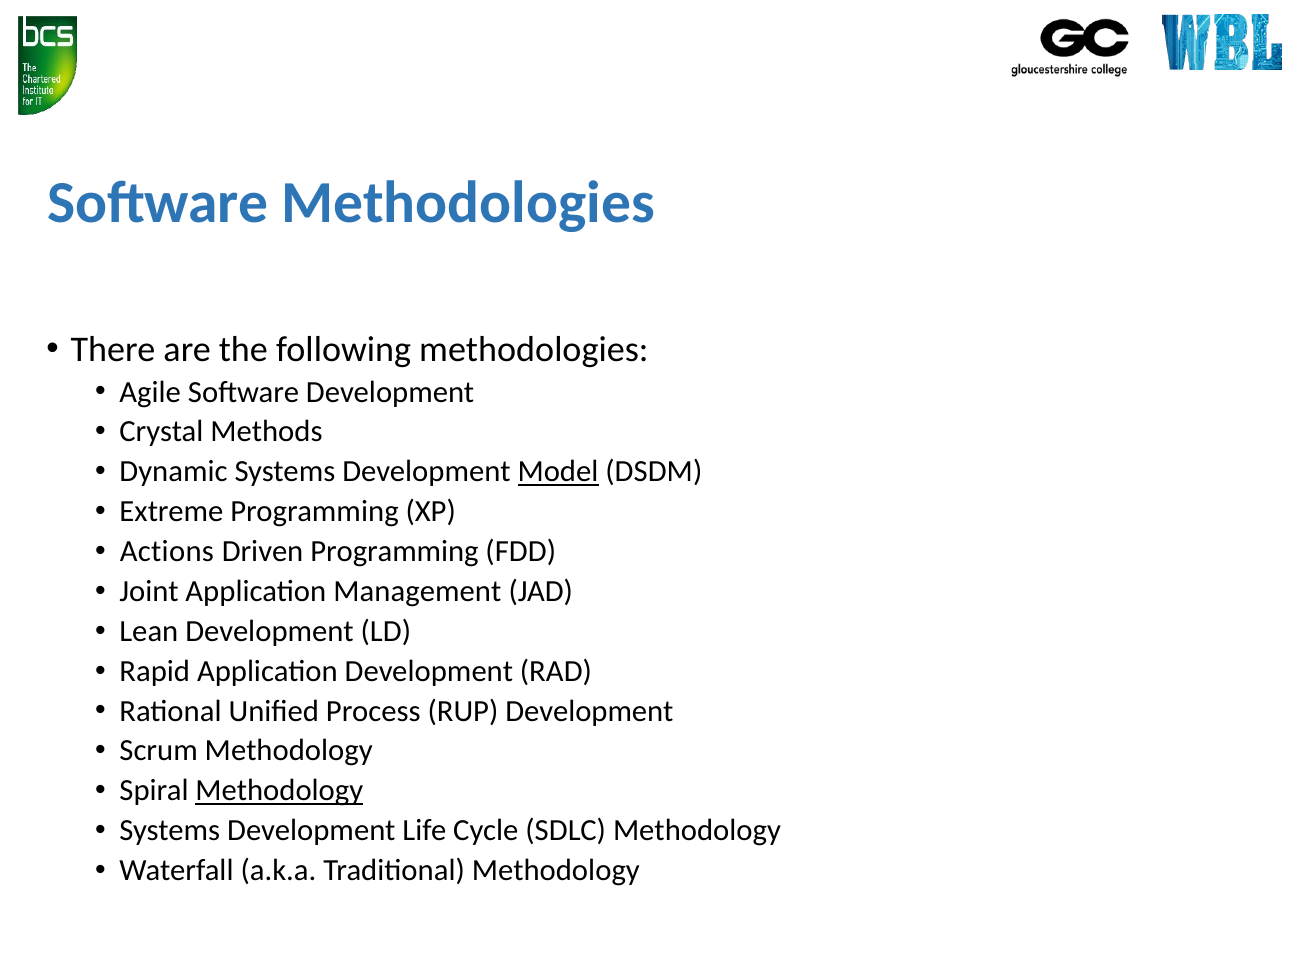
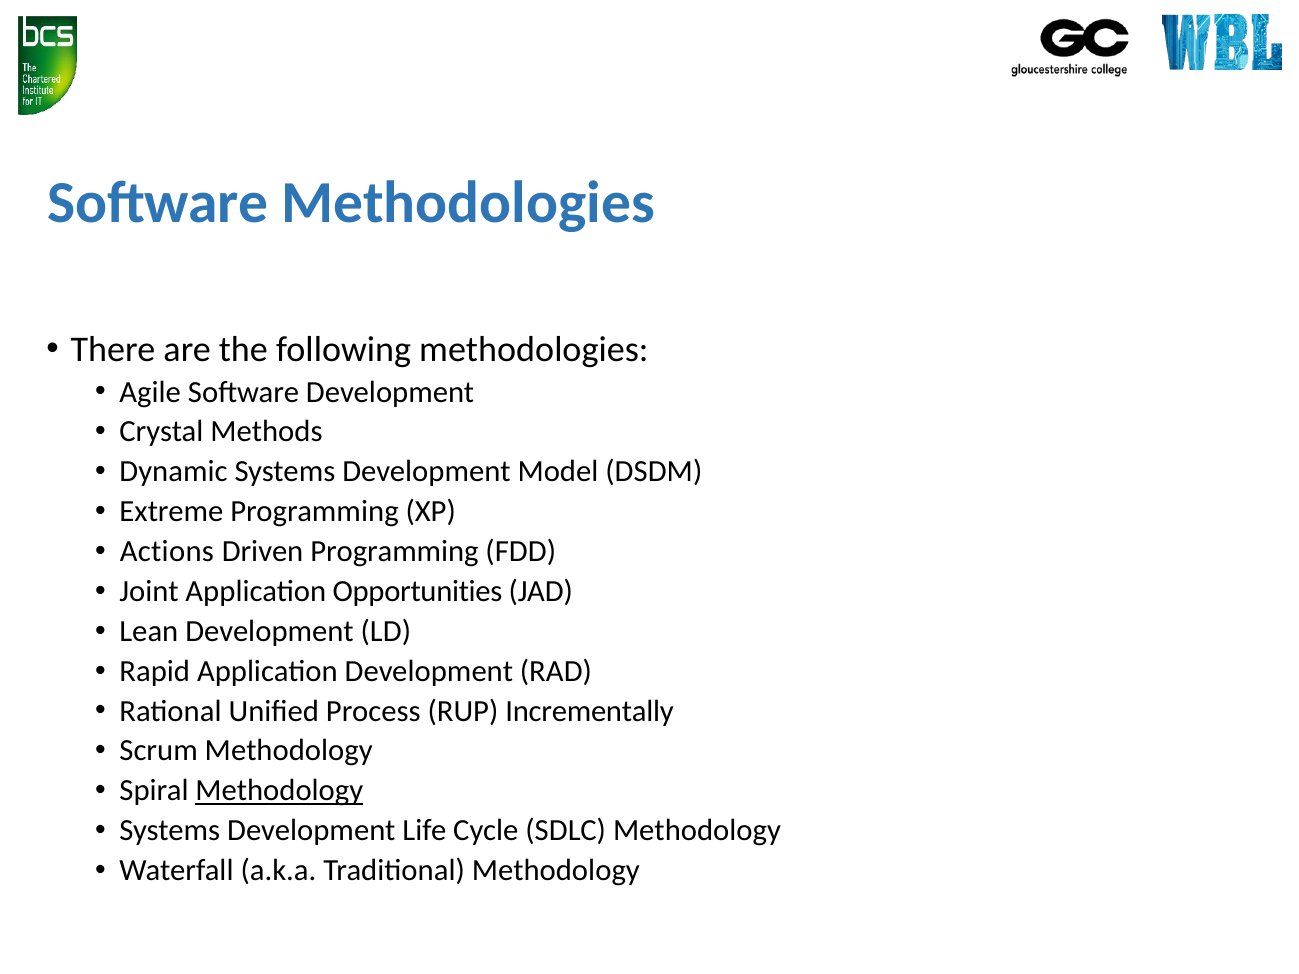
Model underline: present -> none (558, 472)
Management: Management -> Opportunities (418, 592)
RUP Development: Development -> Incrementally (590, 711)
